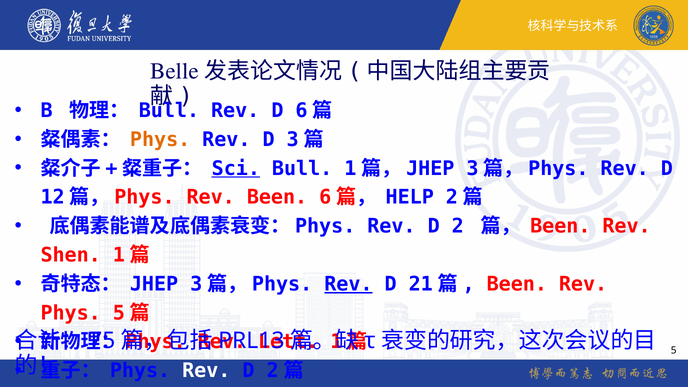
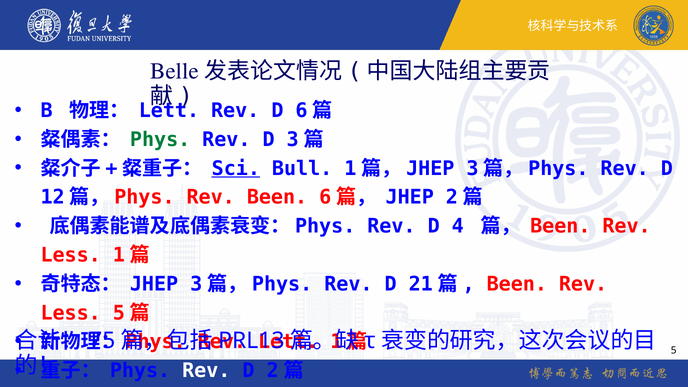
Bull: Bull -> Lett (169, 111)
Phys colour: orange -> green (160, 139)
HELP: HELP -> JHEP (410, 197)
2: 2 -> 4 (458, 226)
Shen: Shen -> Less (71, 255)
Rev underline: present -> none (348, 284)
Phys: Phys -> Less (71, 313)
